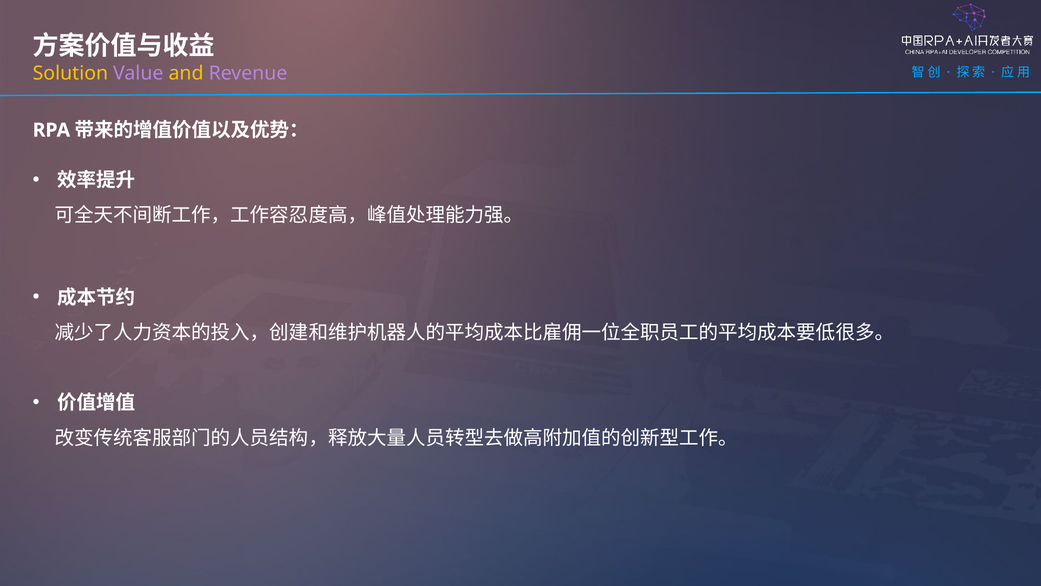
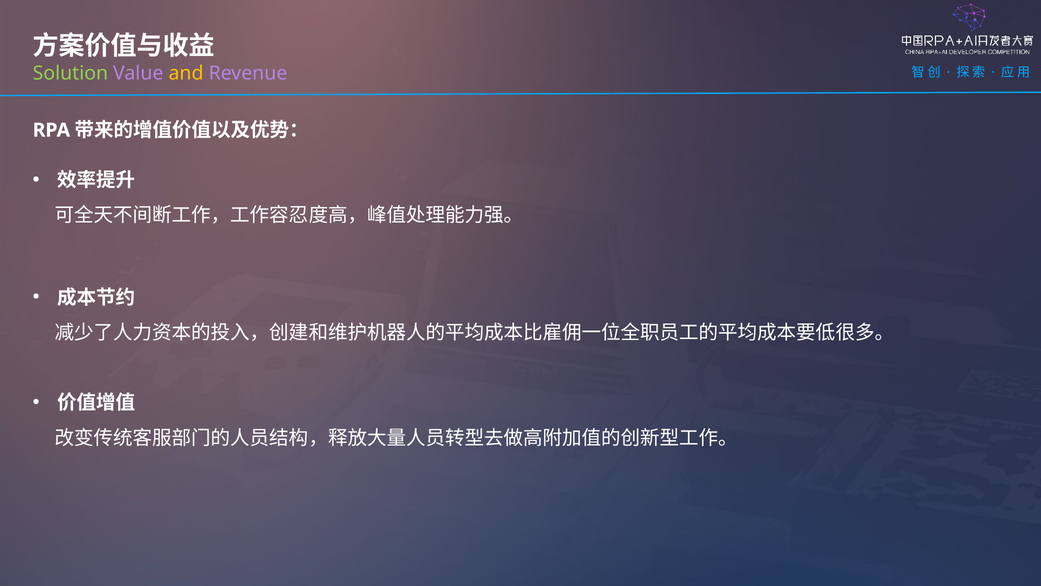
Solution colour: yellow -> light green (70, 73)
